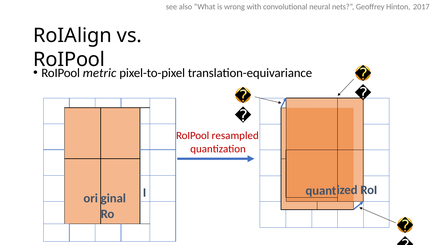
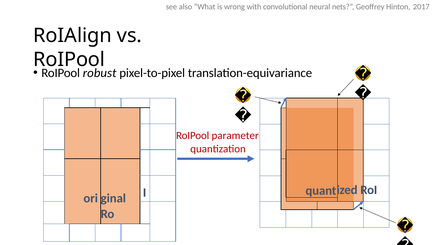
metric: metric -> robust (100, 73)
resampled: resampled -> parameter (235, 136)
